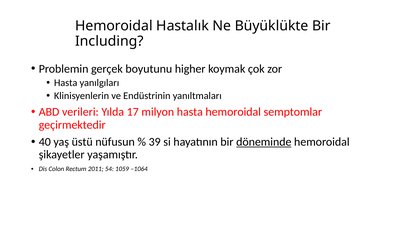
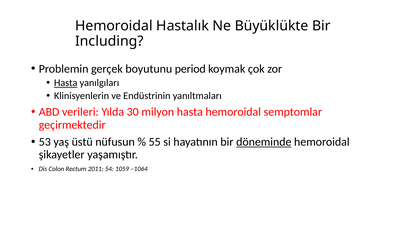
higher: higher -> period (190, 69)
Hasta underline: none -> present (66, 83)
17: 17 -> 30 (133, 112)
40: 40 -> 53 (45, 142)
39: 39 -> 55 (155, 142)
